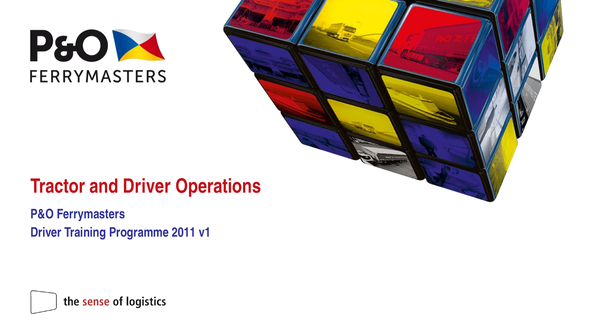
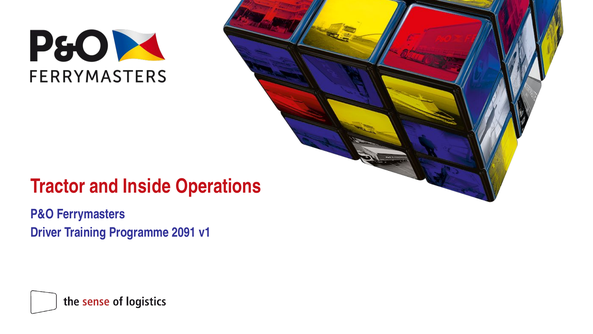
and Driver: Driver -> Inside (147, 186)
2011: 2011 -> 2091 (184, 232)
